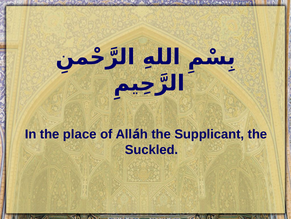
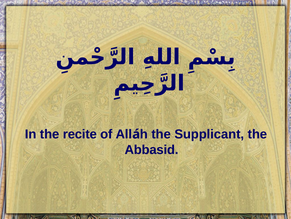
place: place -> recite (80, 134)
Suckled: Suckled -> Abbasid (152, 149)
